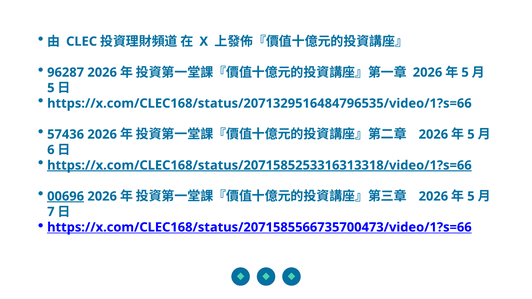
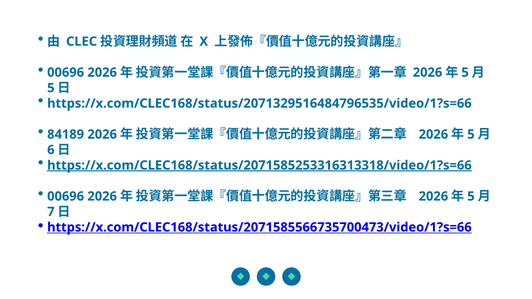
96287: 96287 -> 00696 (66, 72)
57436: 57436 -> 84189 (66, 134)
00696 underline: present -> none (66, 196)
